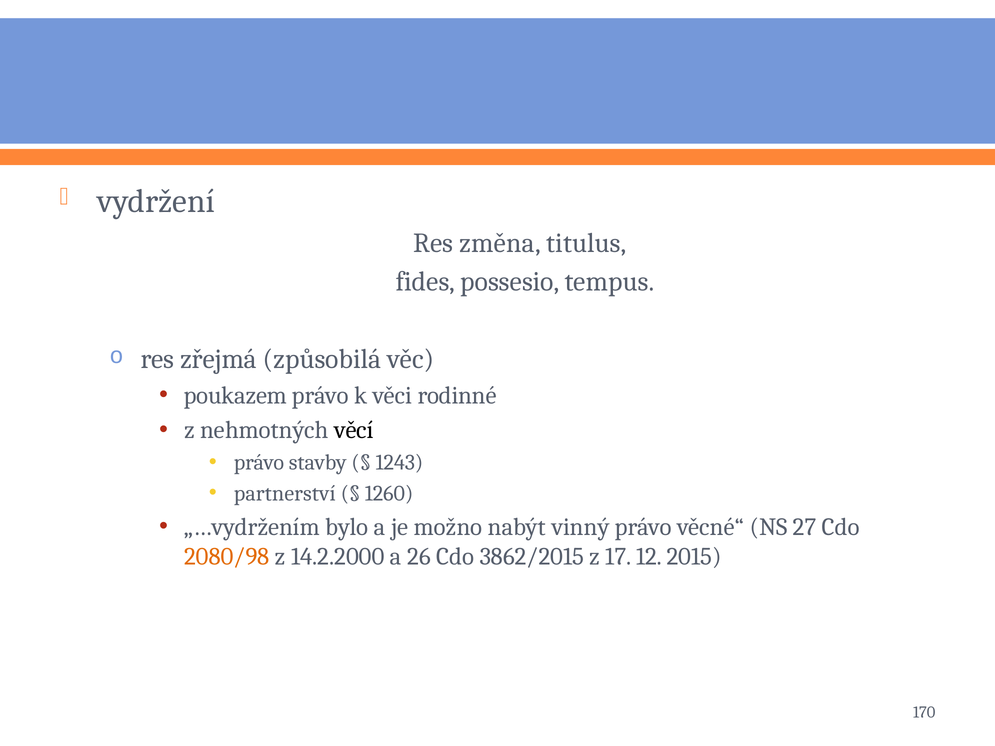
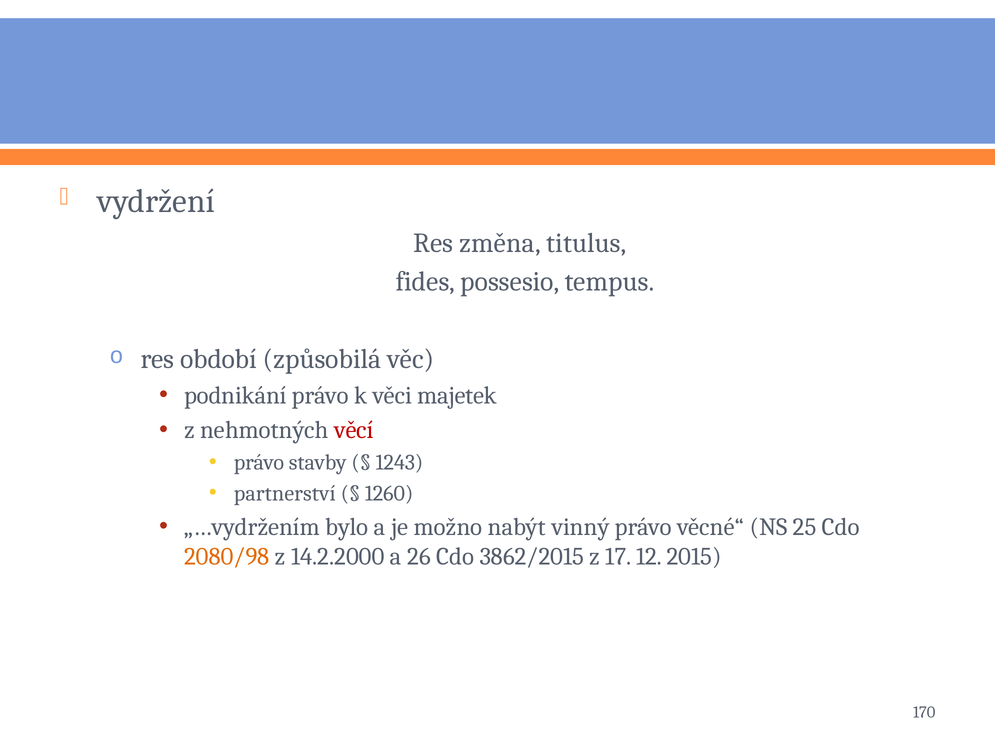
zřejmá: zřejmá -> období (218, 359)
poukazem: poukazem -> podnikání (235, 396)
rodinné: rodinné -> majetek (457, 396)
věcí colour: black -> red (354, 430)
27: 27 -> 25 (805, 527)
